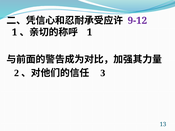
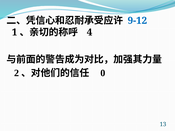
9-12 colour: purple -> blue (137, 21)
1: 1 -> 4 (90, 32)
3: 3 -> 0 (103, 73)
